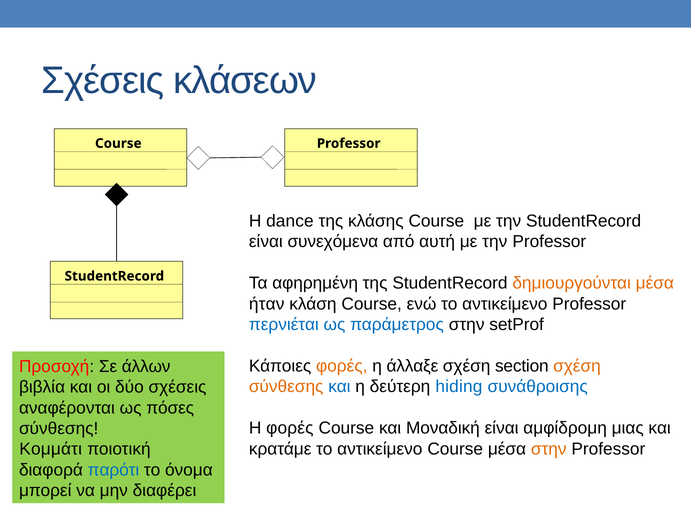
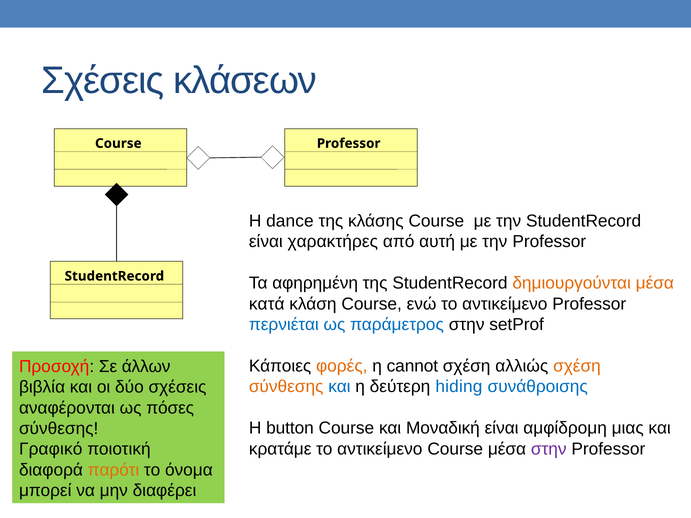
συνεχόμενα: συνεχόμενα -> χαρακτήρες (333, 242)
ήταν: ήταν -> κατά (267, 304)
άλλαξε: άλλαξε -> cannot (412, 366)
section: section -> αλλιώς (522, 366)
Η φορές: φορές -> button (290, 428)
στην colour: orange -> purple (549, 449)
Κομμάτι: Κομμάτι -> Γραφικό (51, 449)
παρότι colour: blue -> orange (113, 470)
